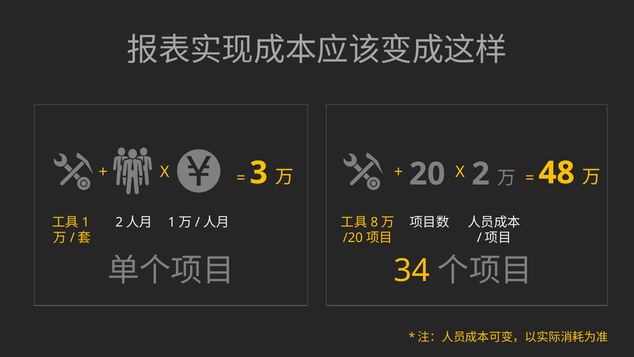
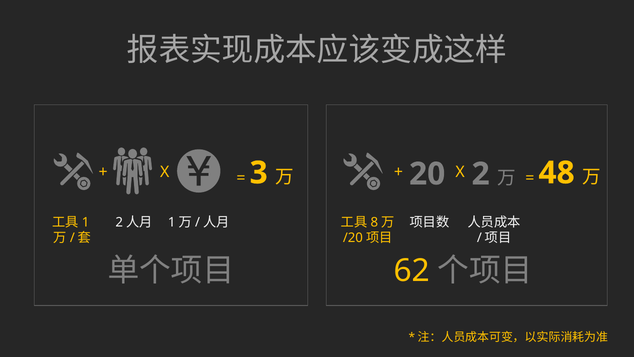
34: 34 -> 62 (412, 271)
